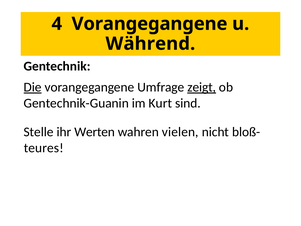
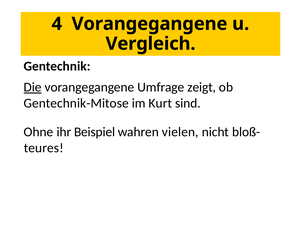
Während: Während -> Vergleich (151, 44)
zeigt underline: present -> none (202, 87)
Gentechnik-Guanin: Gentechnik-Guanin -> Gentechnik-Mitose (76, 103)
Stelle: Stelle -> Ohne (39, 132)
Werten: Werten -> Beispiel (95, 132)
